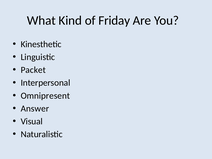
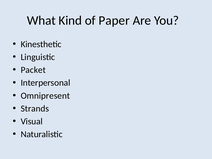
Friday: Friday -> Paper (114, 21)
Answer: Answer -> Strands (35, 109)
